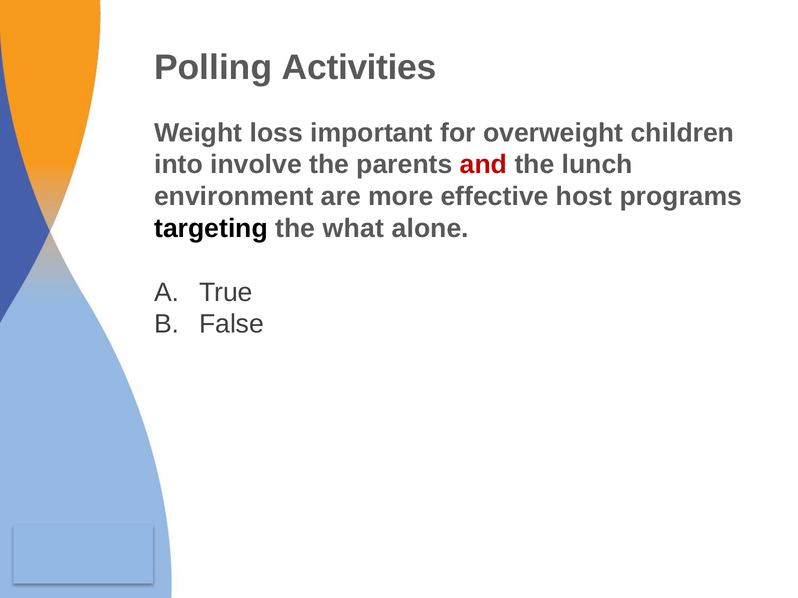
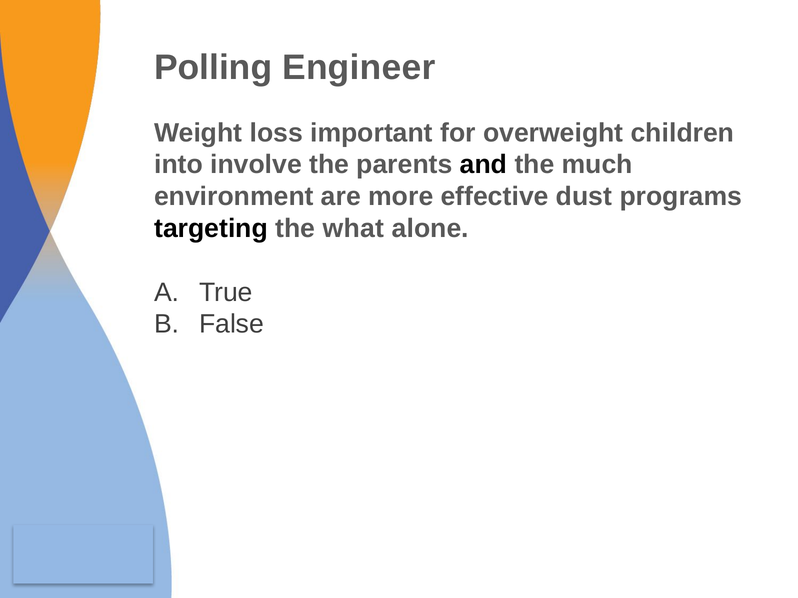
Activities: Activities -> Engineer (359, 68)
and colour: red -> black (483, 165)
lunch: lunch -> much (597, 165)
host: host -> dust (584, 197)
